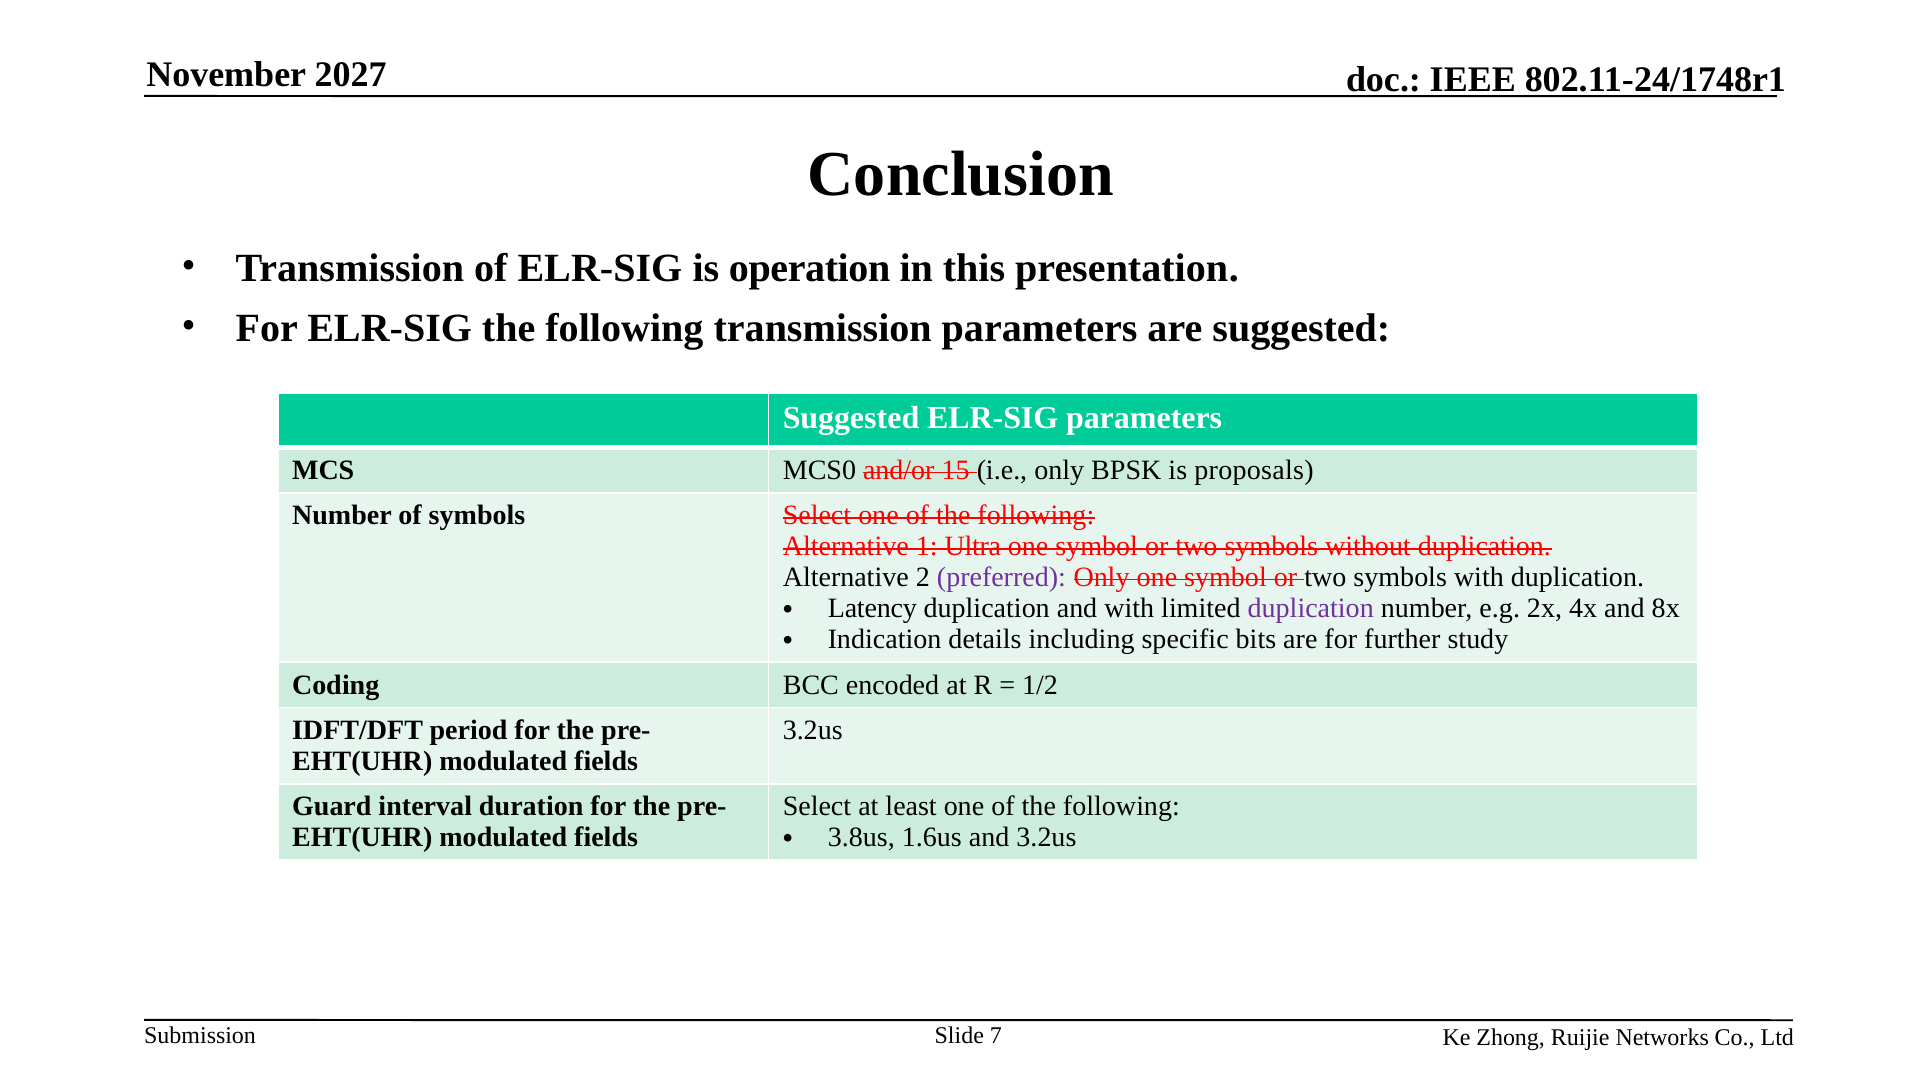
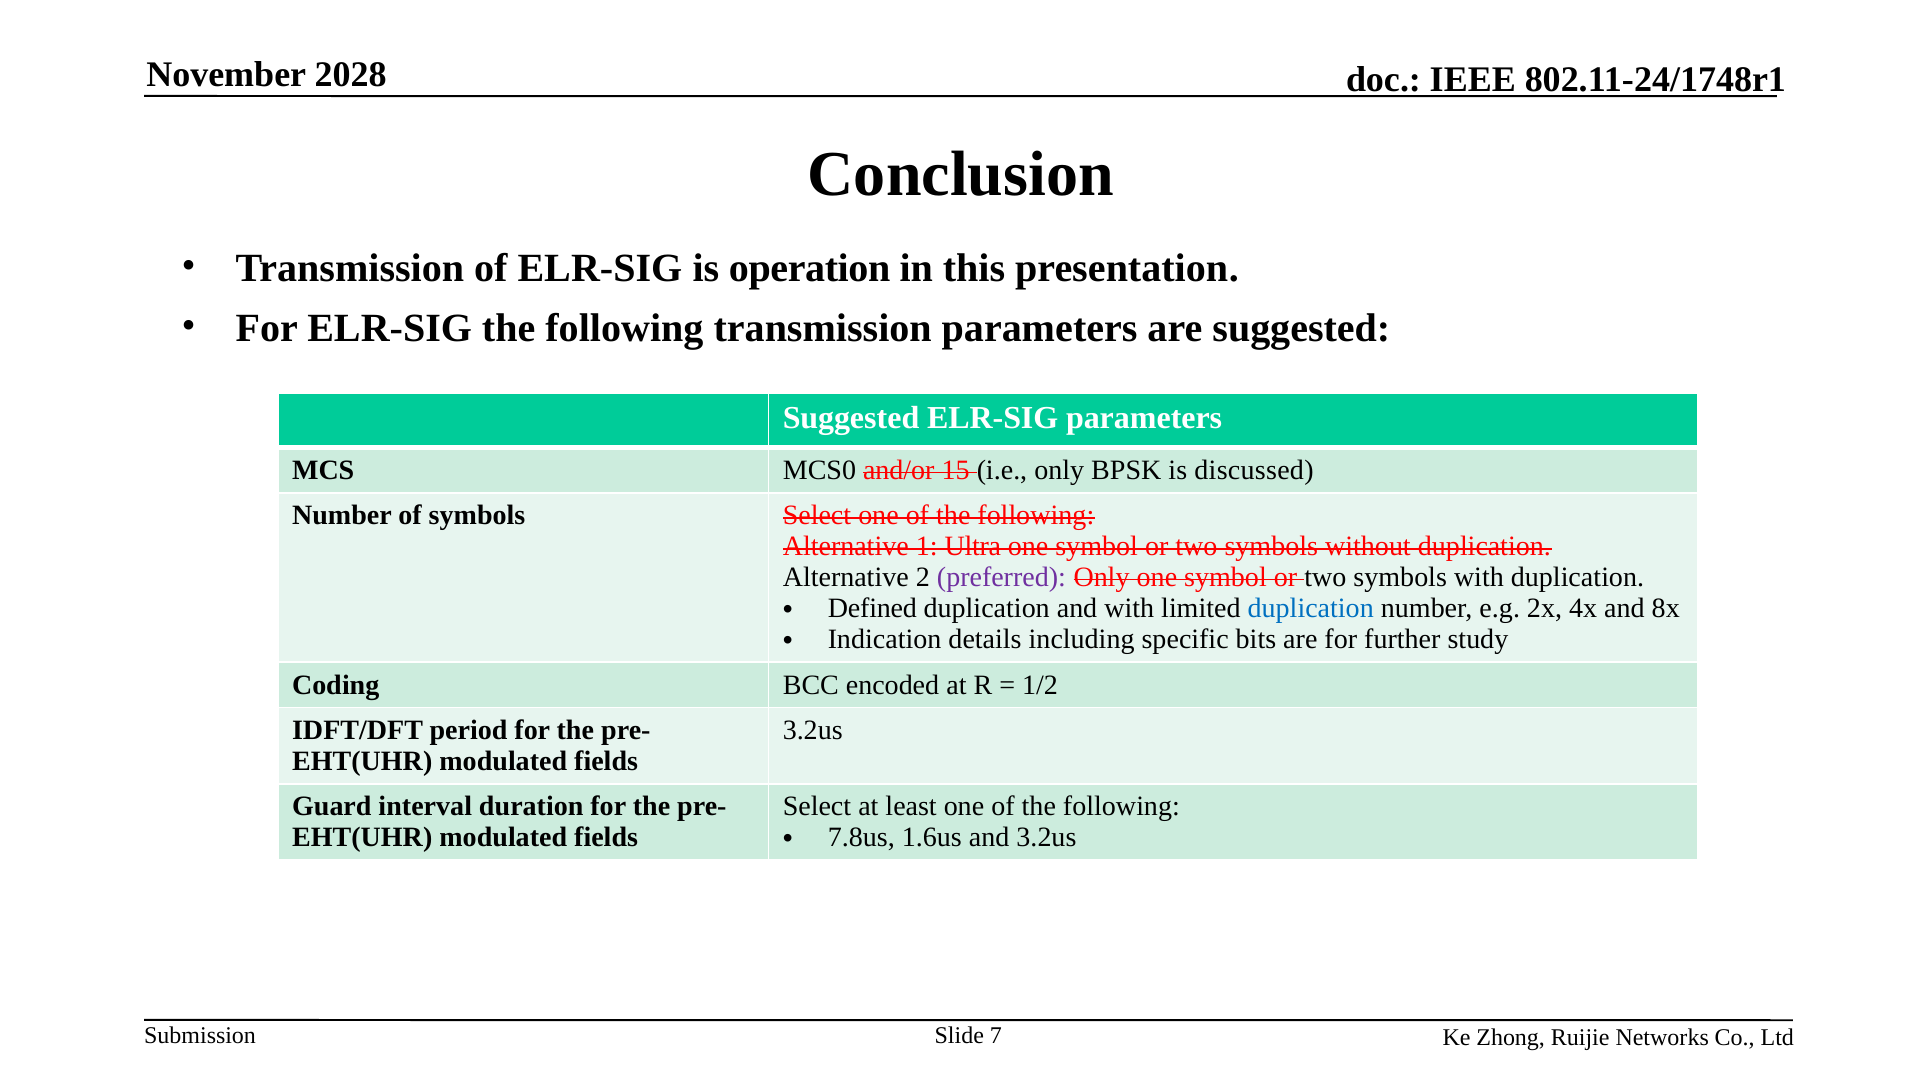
2027: 2027 -> 2028 (351, 75)
proposals: proposals -> discussed (1254, 471)
Latency: Latency -> Defined (872, 609)
duplication colour: purple -> blue (1311, 609)
3.8us: 3.8us -> 7.8us (861, 838)
